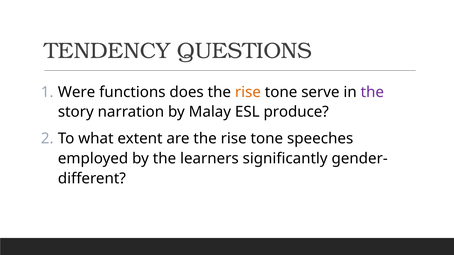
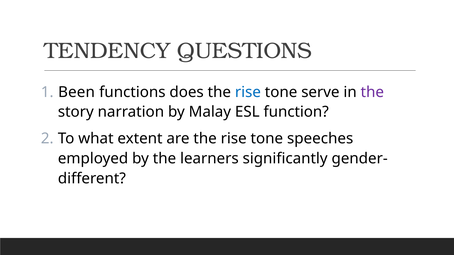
Were: Were -> Been (77, 92)
rise colour: orange -> blue (248, 92)
produce: produce -> function (296, 112)
